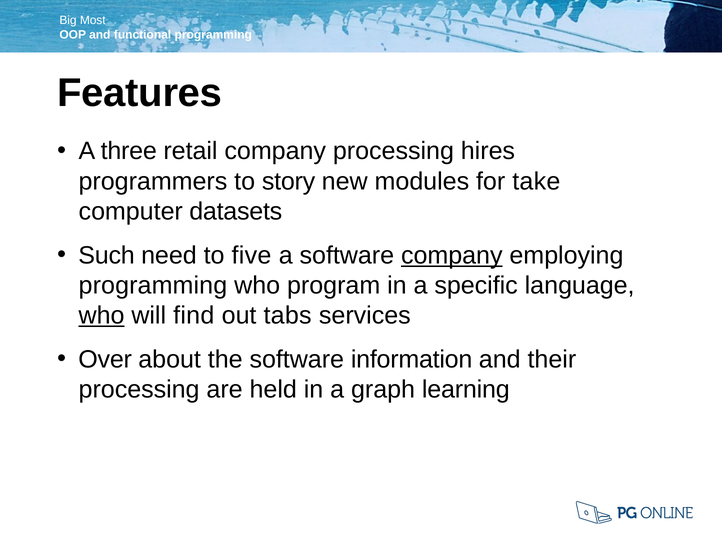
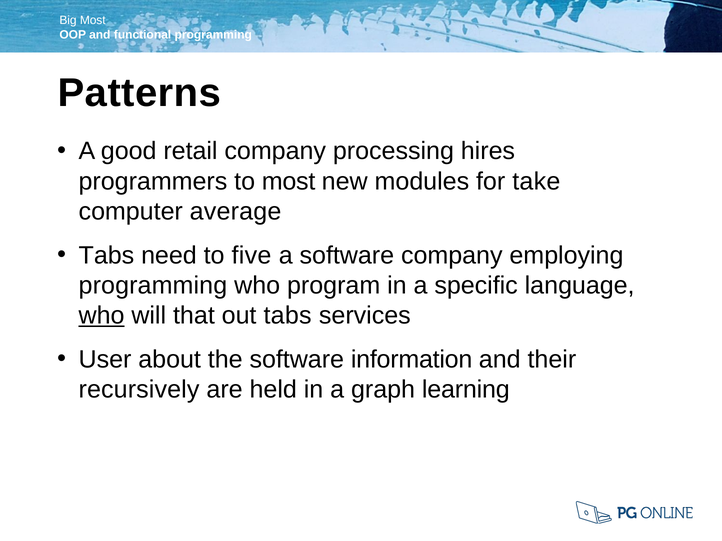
Features: Features -> Patterns (139, 93)
three: three -> good (129, 151)
to story: story -> most (289, 181)
datasets: datasets -> average (236, 212)
Such: Such -> Tabs (106, 256)
company underline: present -> none (452, 256)
find: find -> that (194, 316)
Over: Over -> User (105, 360)
processing: processing -> recursively (139, 390)
